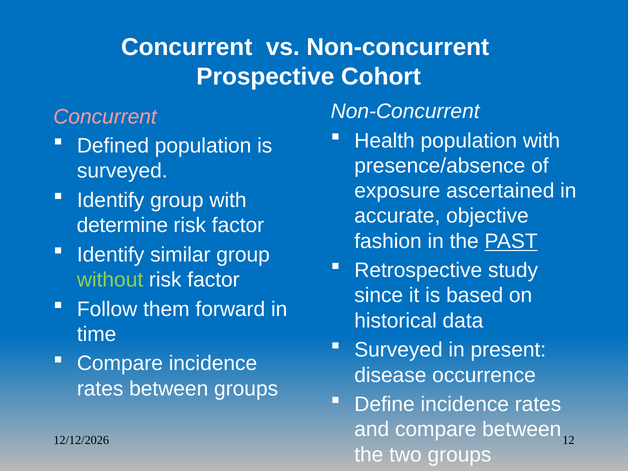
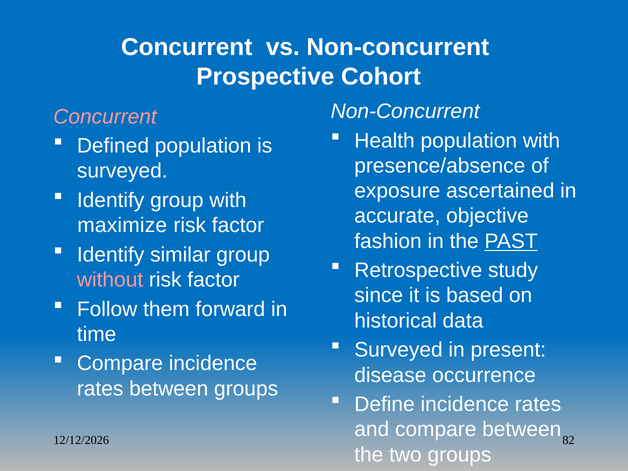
determine: determine -> maximize (122, 225)
without colour: light green -> pink (110, 280)
12: 12 -> 82 (568, 440)
